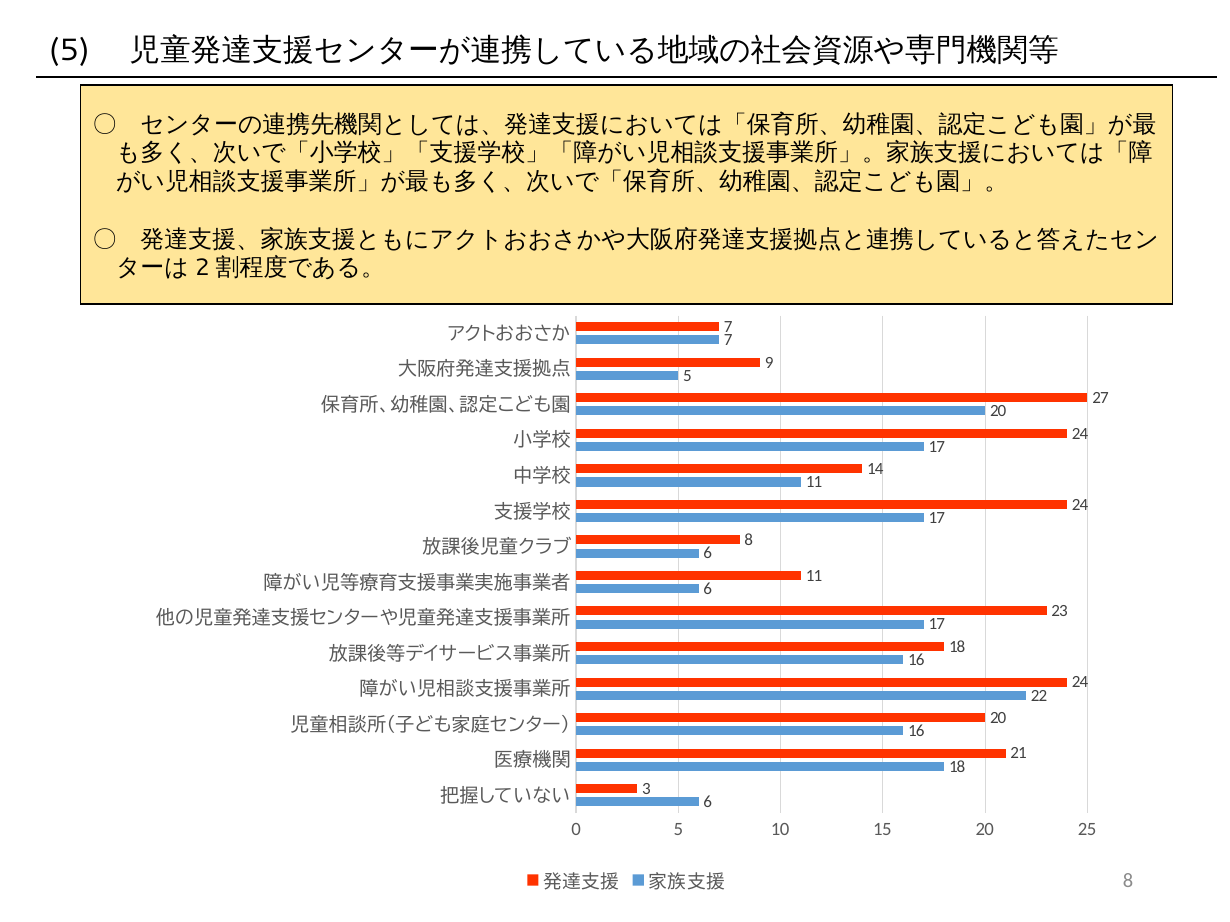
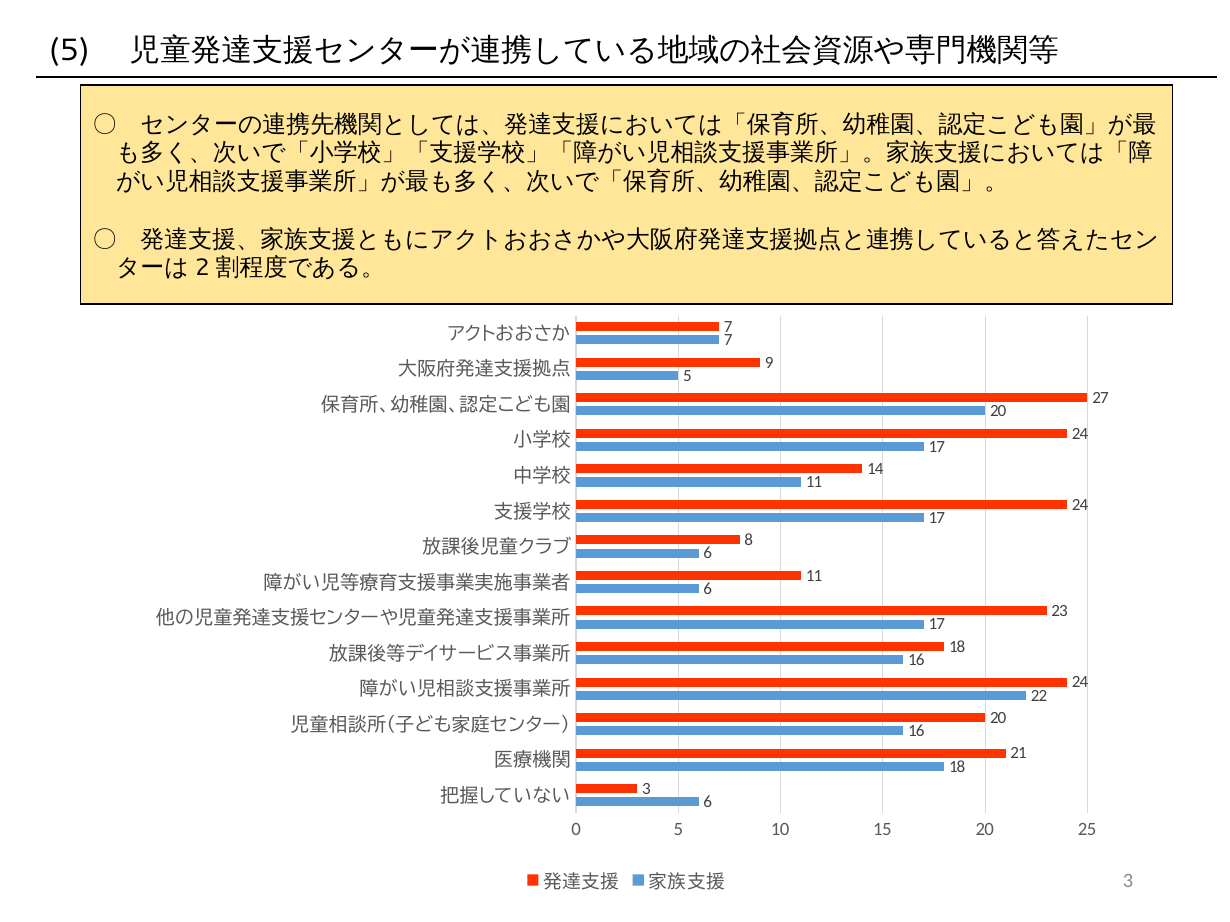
8: 8 -> 3 (1128, 881)
